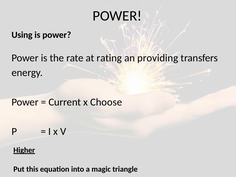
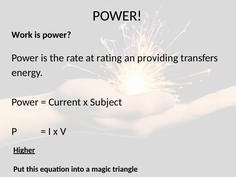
Using: Using -> Work (22, 35)
Choose: Choose -> Subject (106, 102)
